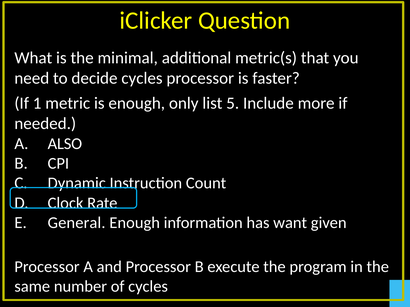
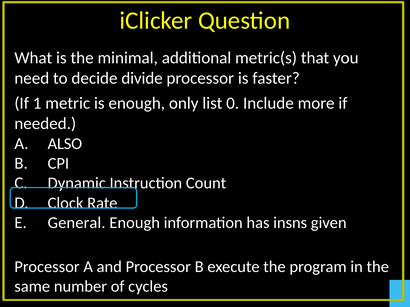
decide cycles: cycles -> divide (142, 78)
5: 5 -> 0 (233, 103)
want: want -> insns (290, 223)
